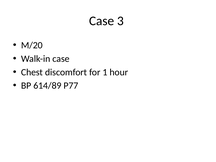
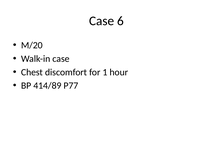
3: 3 -> 6 (120, 21)
614/89: 614/89 -> 414/89 (47, 86)
